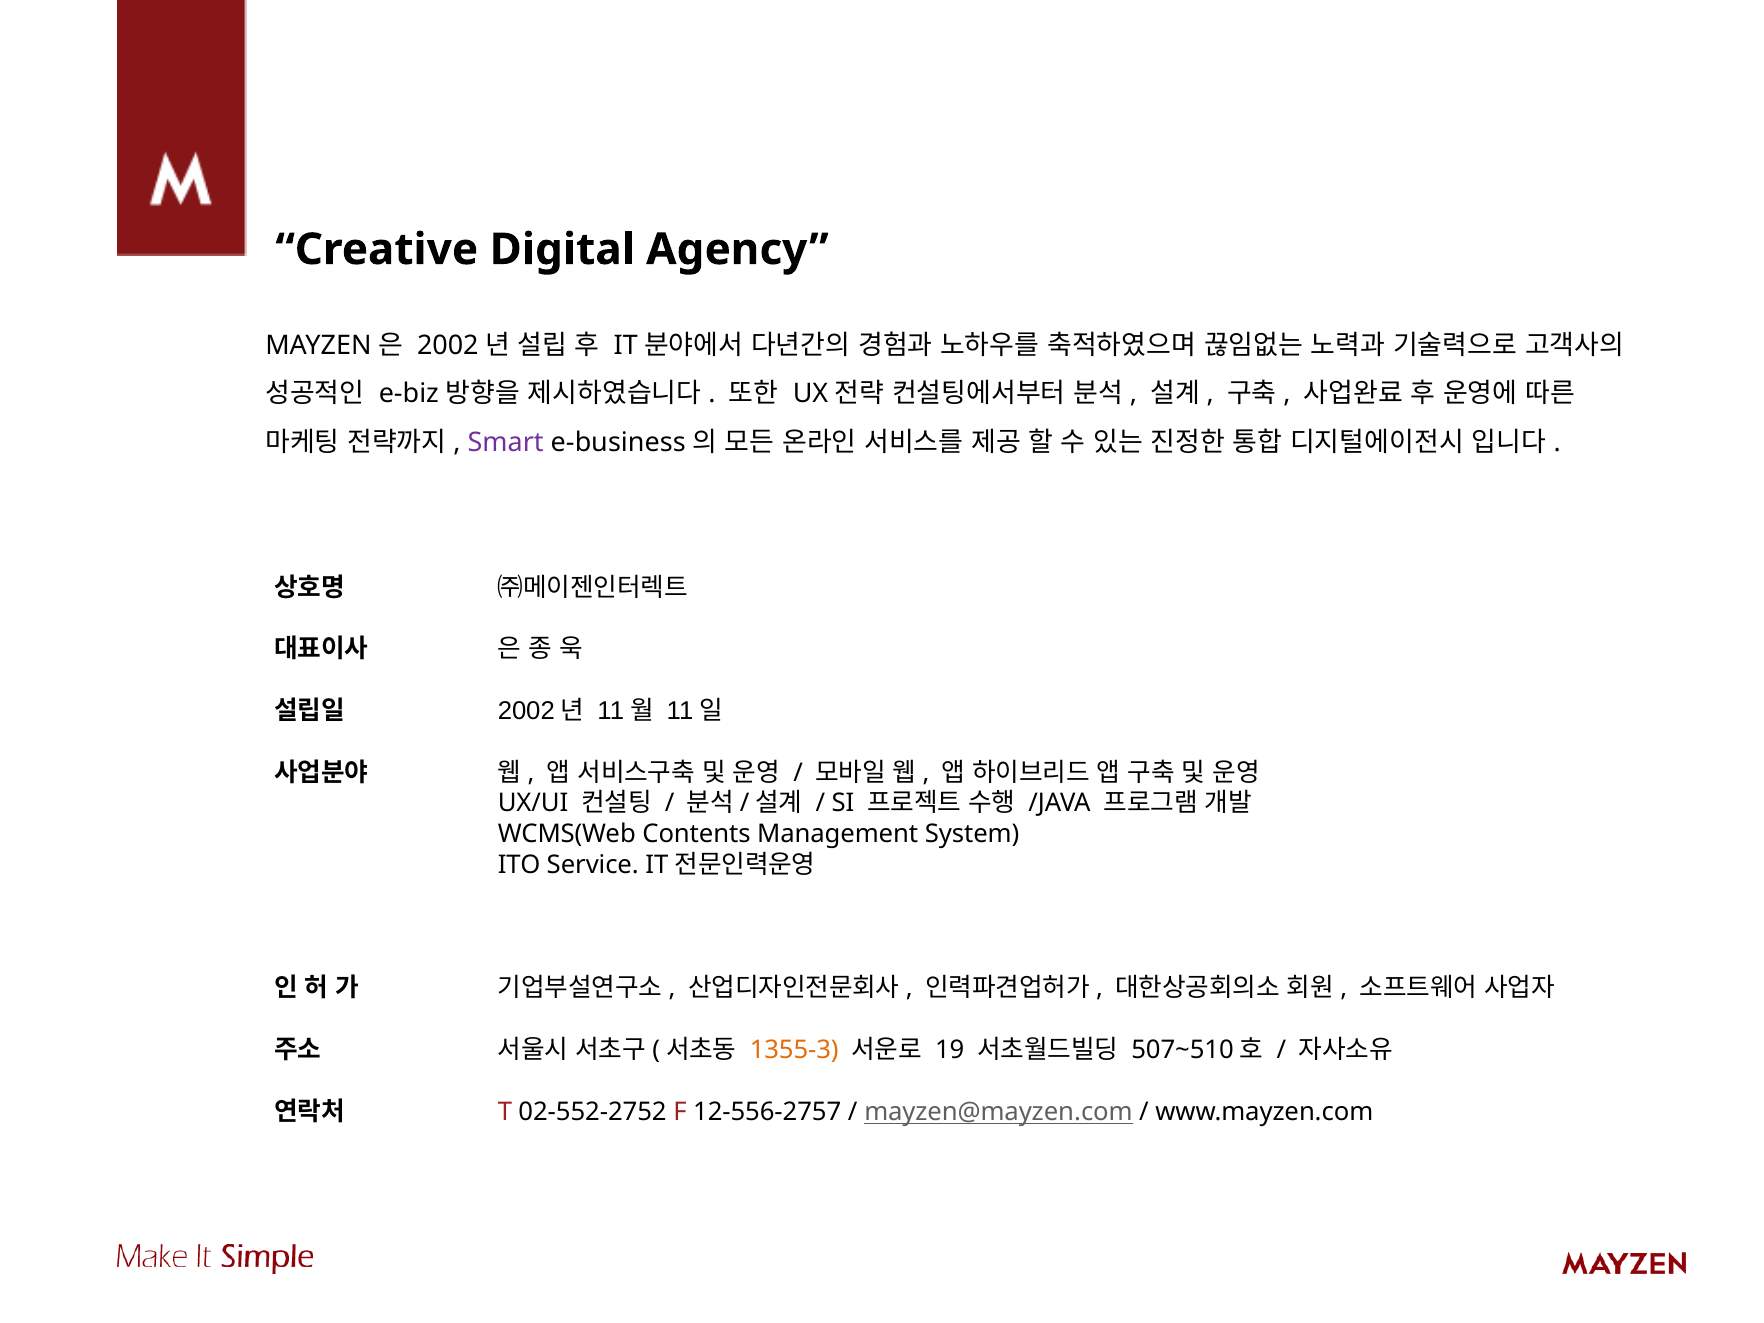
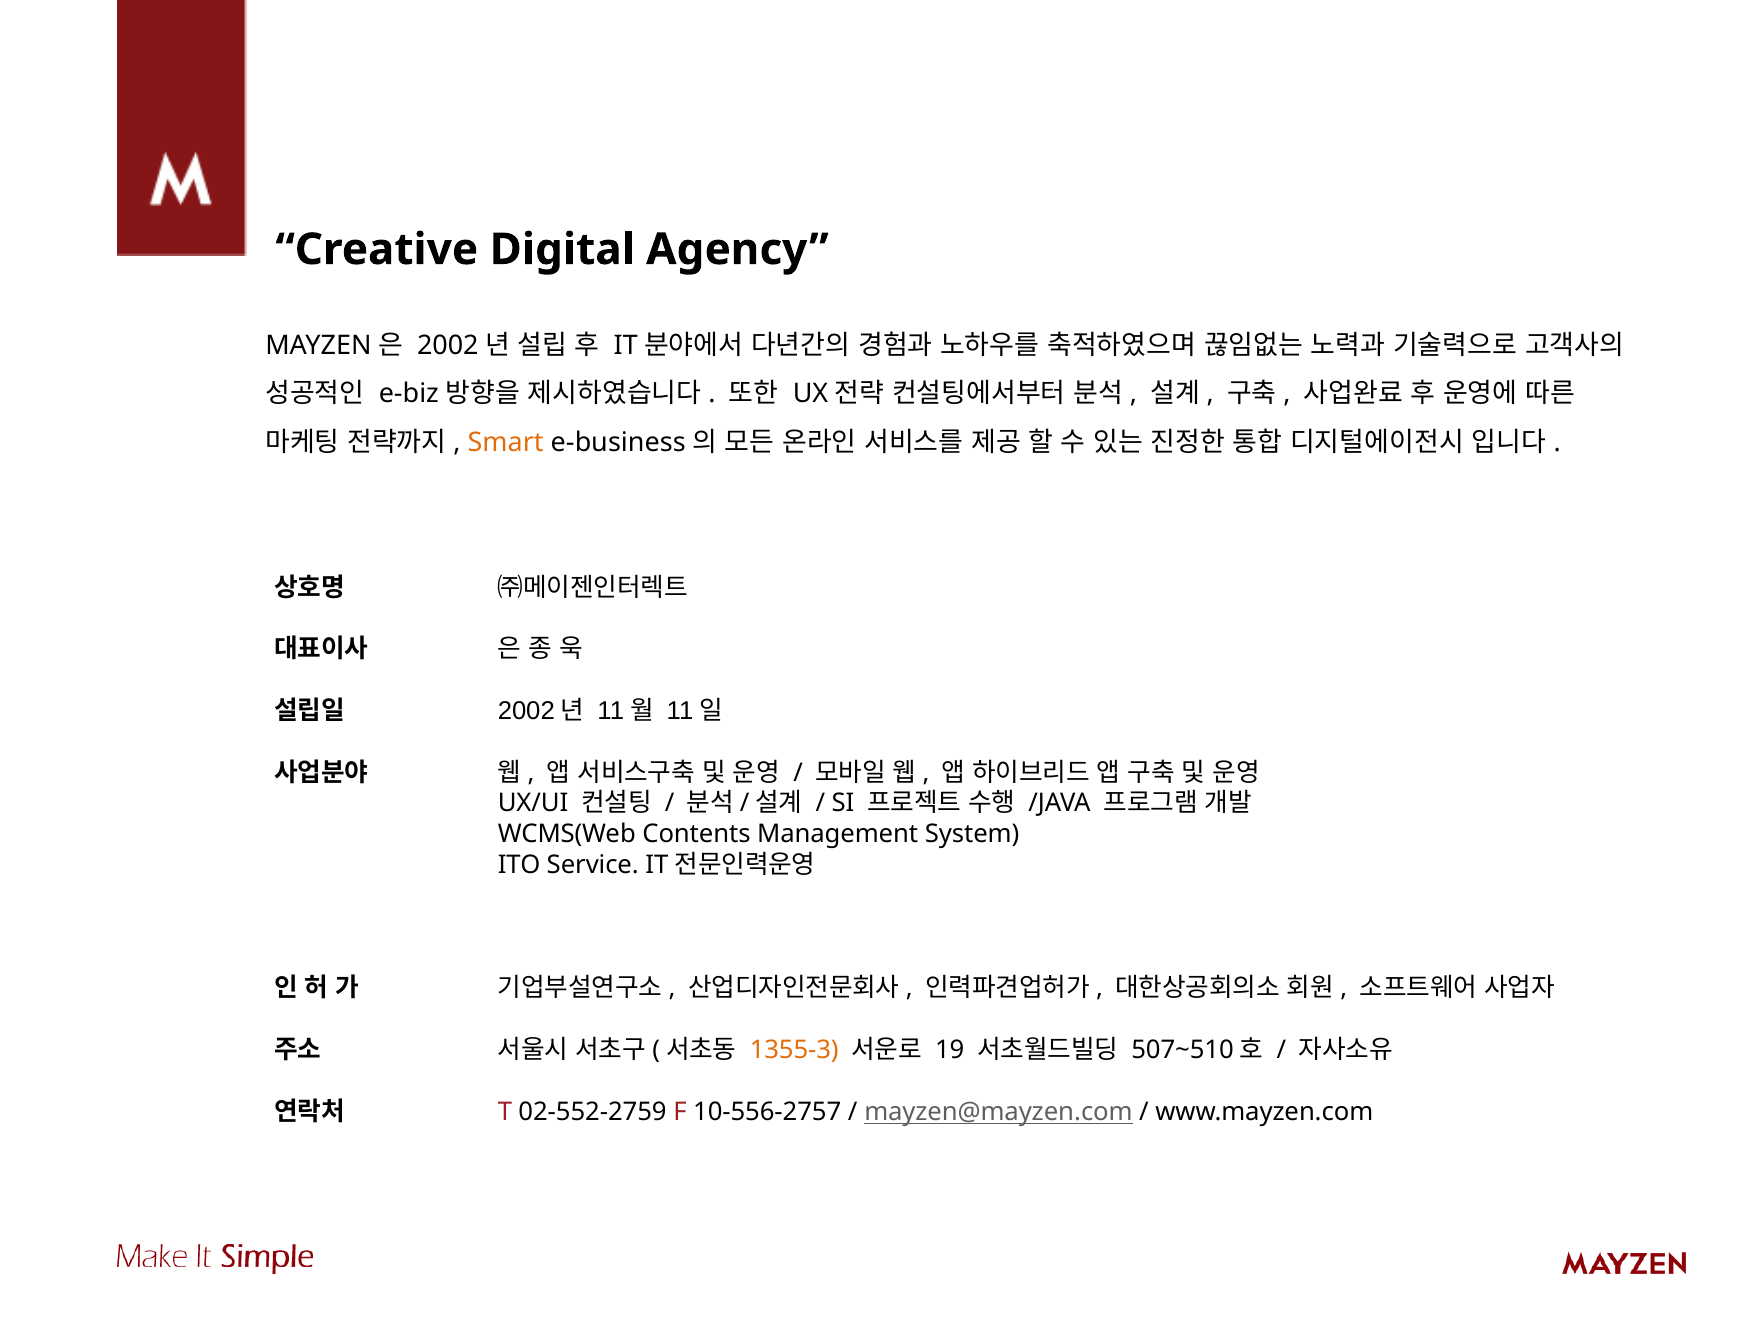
Smart colour: purple -> orange (506, 442)
02-552-2752: 02-552-2752 -> 02-552-2759 (593, 1112)
12-556-2757: 12-556-2757 -> 10-556-2757 (767, 1112)
